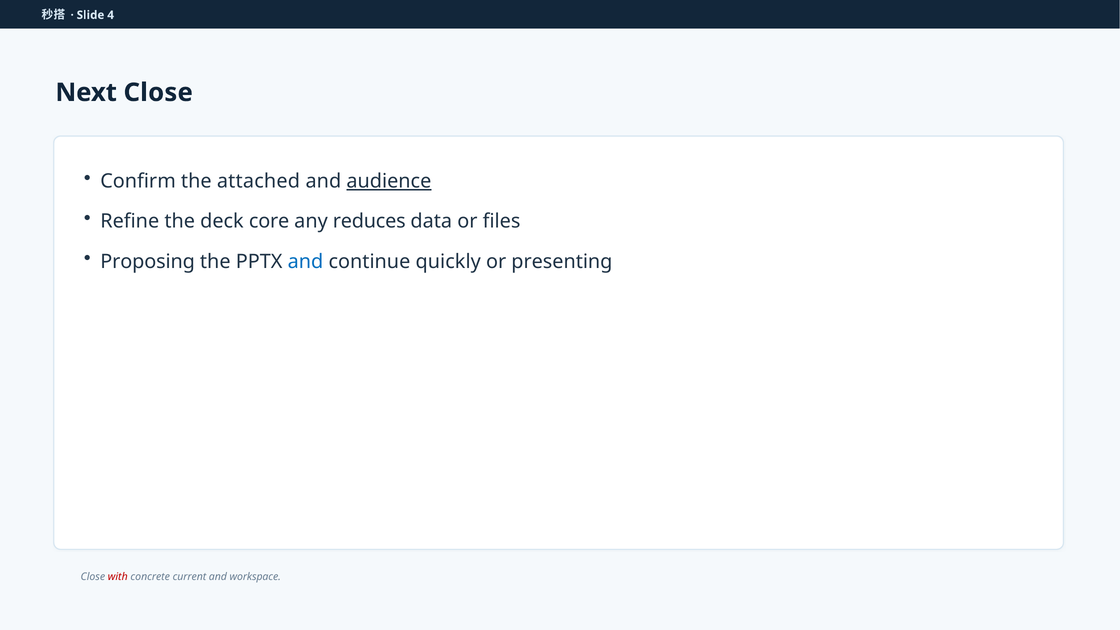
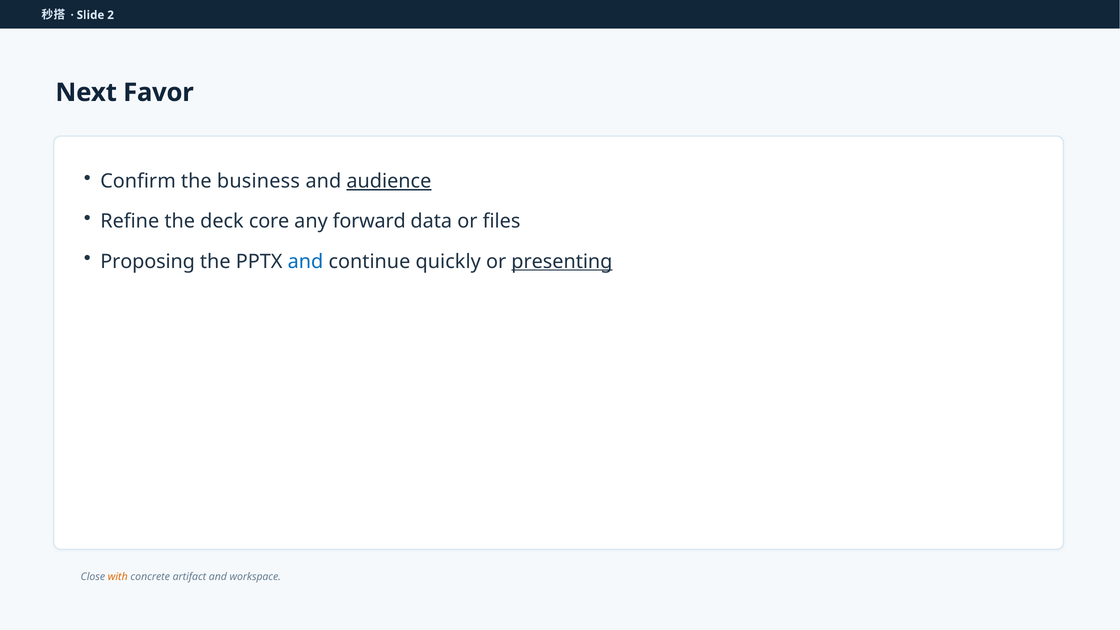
4: 4 -> 2 (111, 15)
Next Close: Close -> Favor (158, 93)
attached: attached -> business (258, 181)
reduces: reduces -> forward (369, 221)
presenting underline: none -> present (562, 262)
with colour: red -> orange (118, 577)
current: current -> artifact (189, 577)
